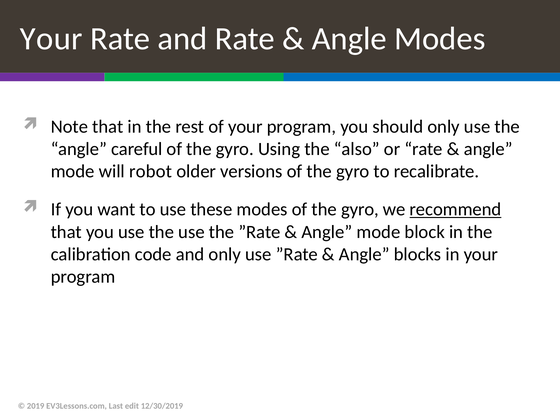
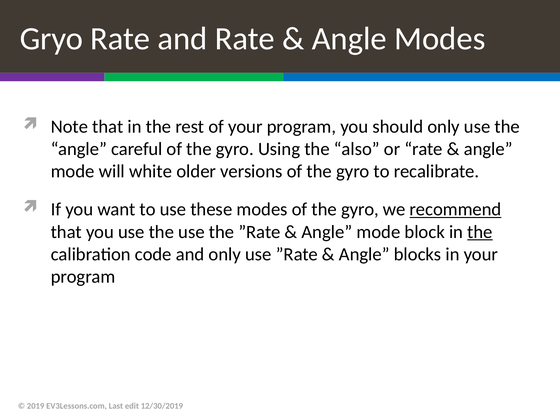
Your: Your -> Gryo (52, 39)
robot: robot -> white (151, 171)
the underline: none -> present (480, 232)
